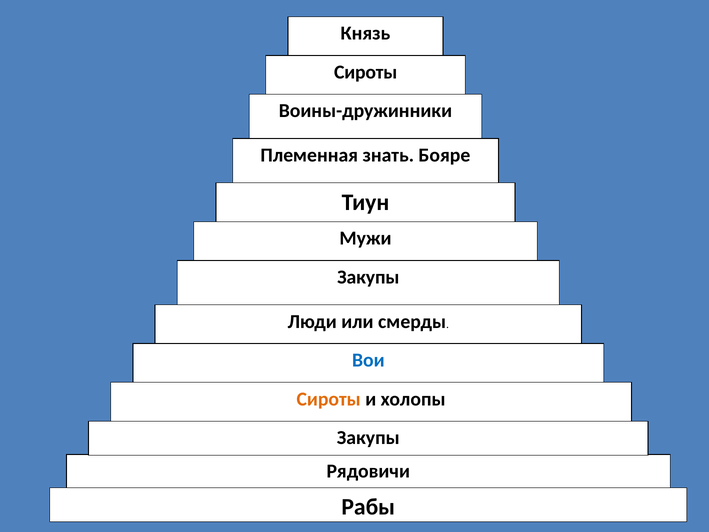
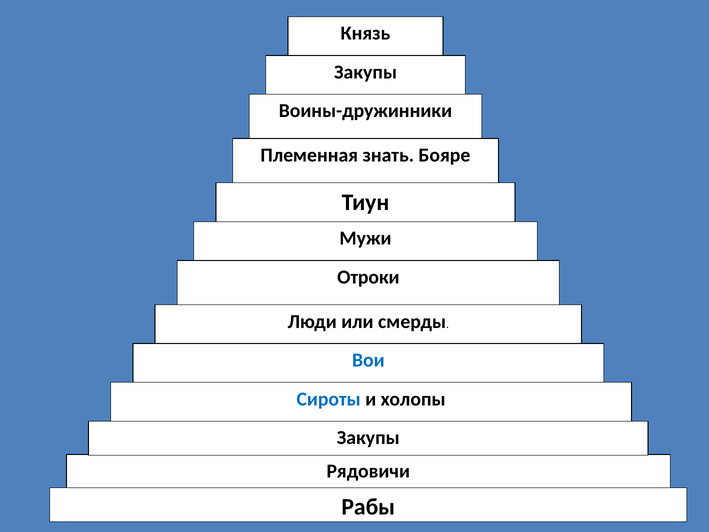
Сироты: Сироты -> Закупы (366, 72)
Закупы: Закупы -> Отроки (368, 277)
Сироты colour: orange -> blue (329, 399)
